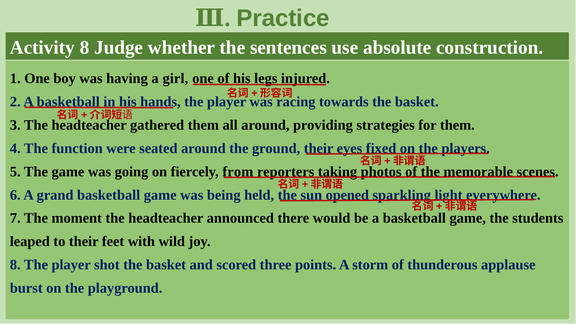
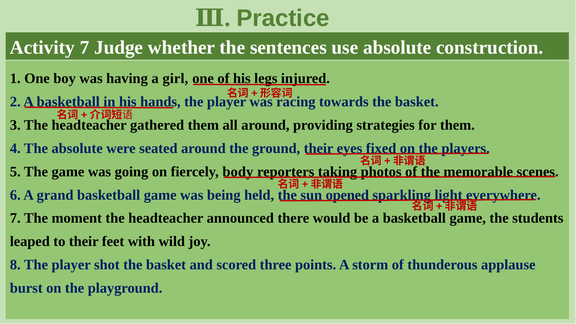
Activity 8: 8 -> 7 (84, 47)
The function: function -> absolute (77, 148)
from: from -> body (238, 172)
